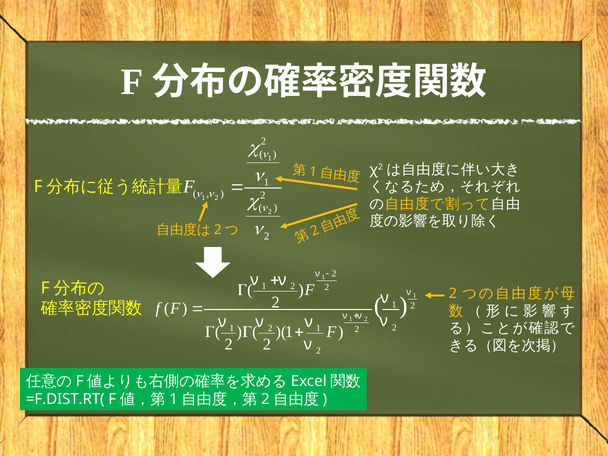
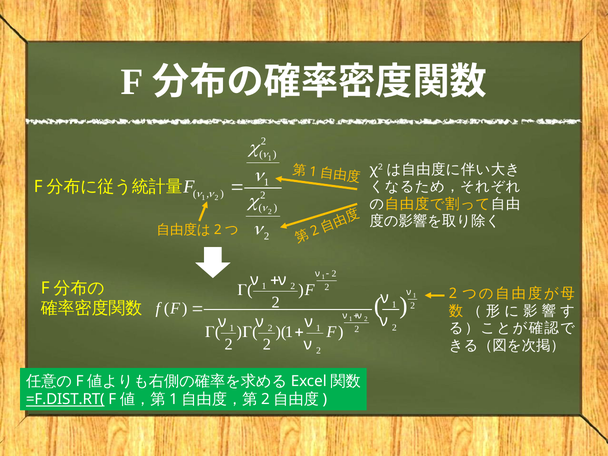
=F.DIST.RT( underline: none -> present (65, 399)
